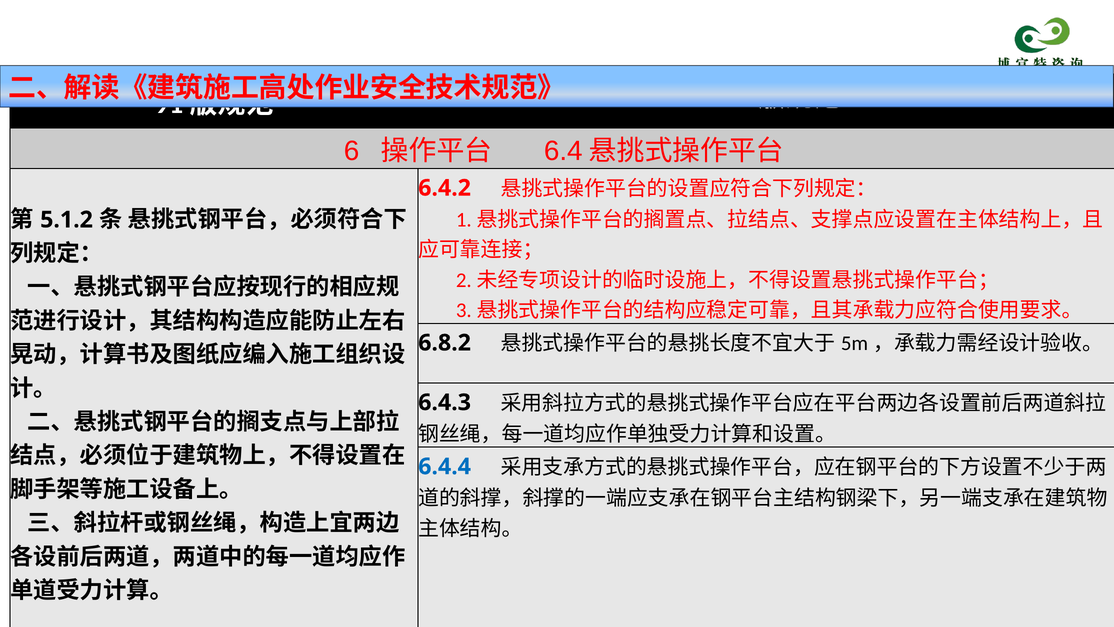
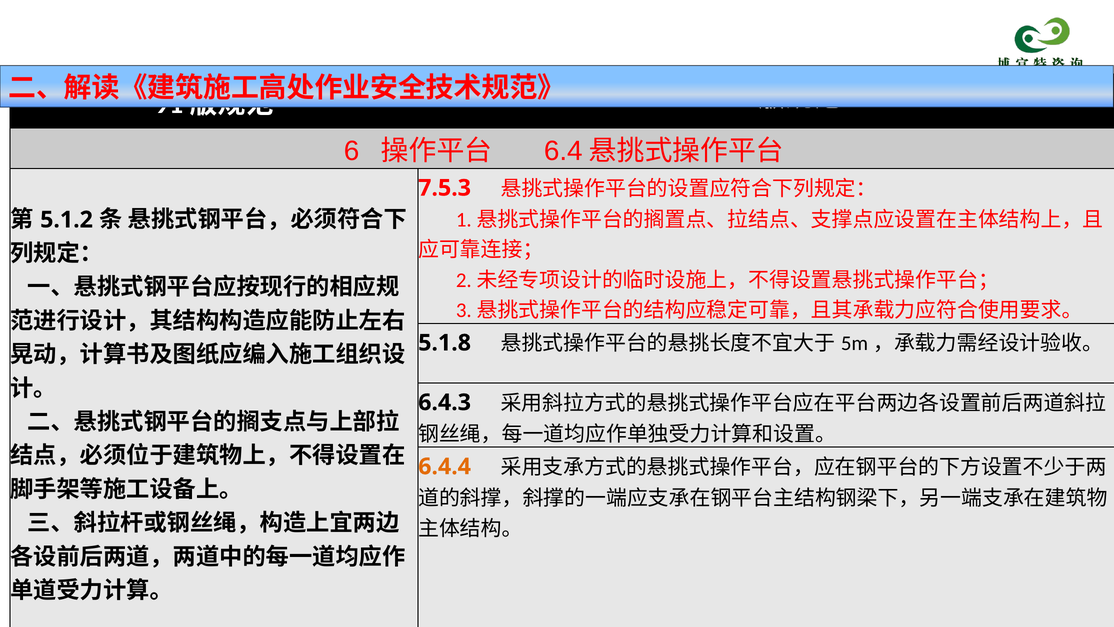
6.4.2: 6.4.2 -> 7.5.3 (445, 188)
6.8.2: 6.8.2 -> 5.1.8 (445, 343)
6.4.4 colour: blue -> orange (445, 466)
